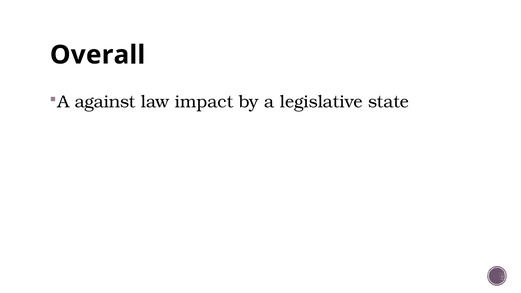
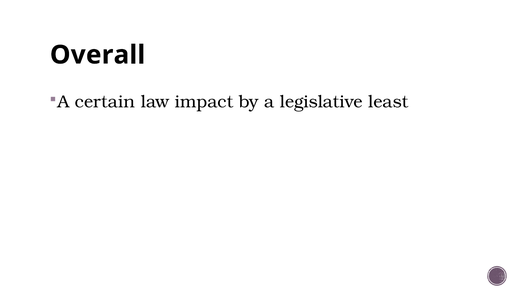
against: against -> certain (105, 102)
state: state -> least (388, 102)
